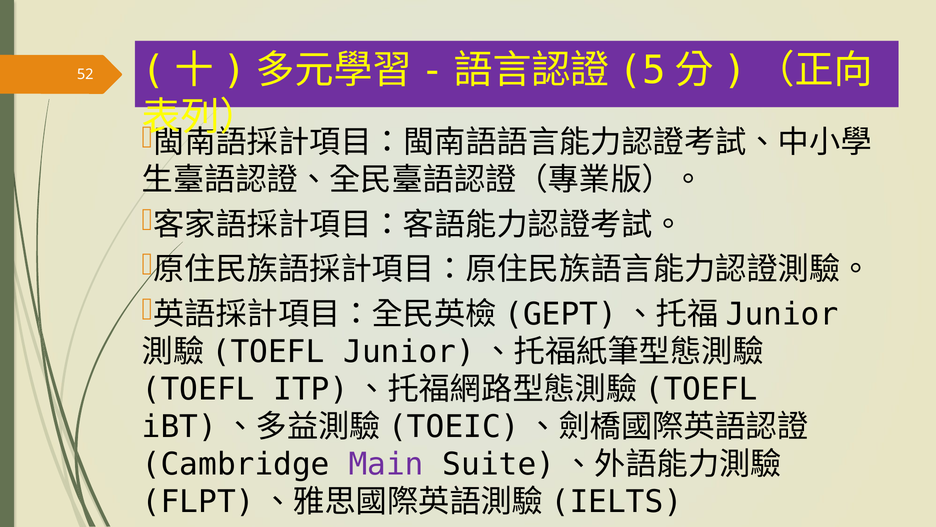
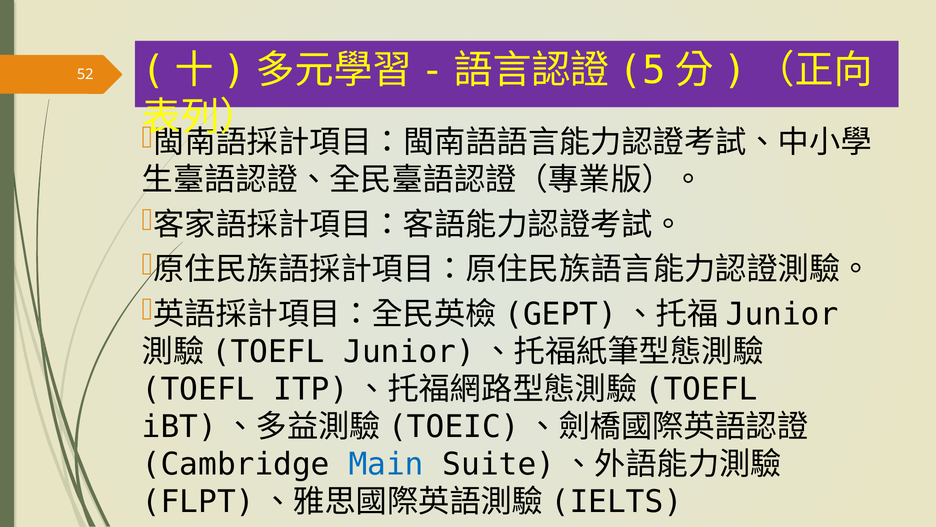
Main colour: purple -> blue (386, 464)
